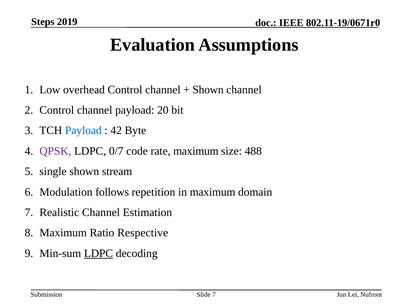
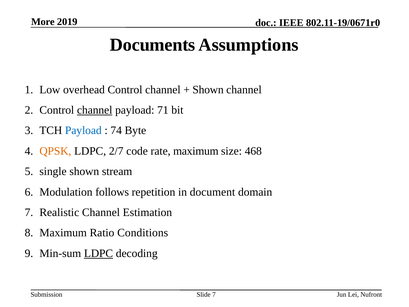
Steps: Steps -> More (43, 22)
Evaluation: Evaluation -> Documents (153, 45)
channel underline: none -> present (95, 110)
20: 20 -> 71 (163, 110)
42: 42 -> 74 (116, 130)
QPSK colour: purple -> orange (55, 151)
0/7: 0/7 -> 2/7 (116, 151)
488: 488 -> 468 (253, 151)
in maximum: maximum -> document (212, 192)
Respective: Respective -> Conditions (143, 233)
